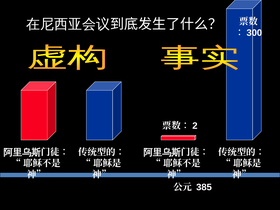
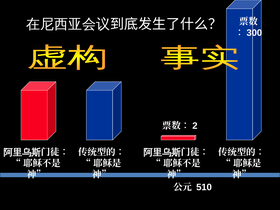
385: 385 -> 510 (204, 187)
